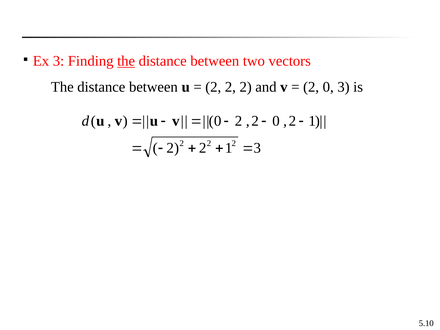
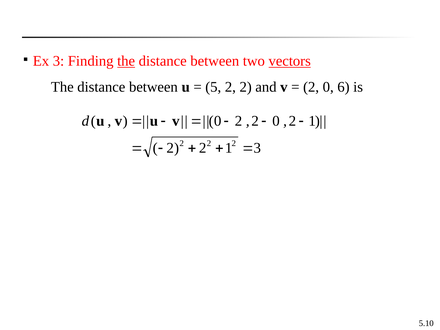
vectors underline: none -> present (290, 61)
2: 2 -> 5 (213, 87)
0 3: 3 -> 6 (343, 87)
